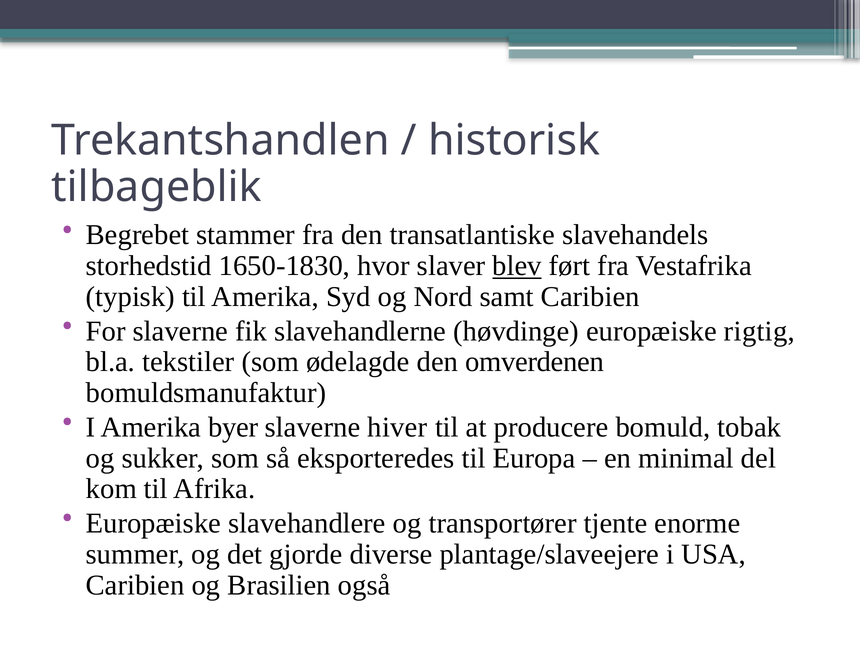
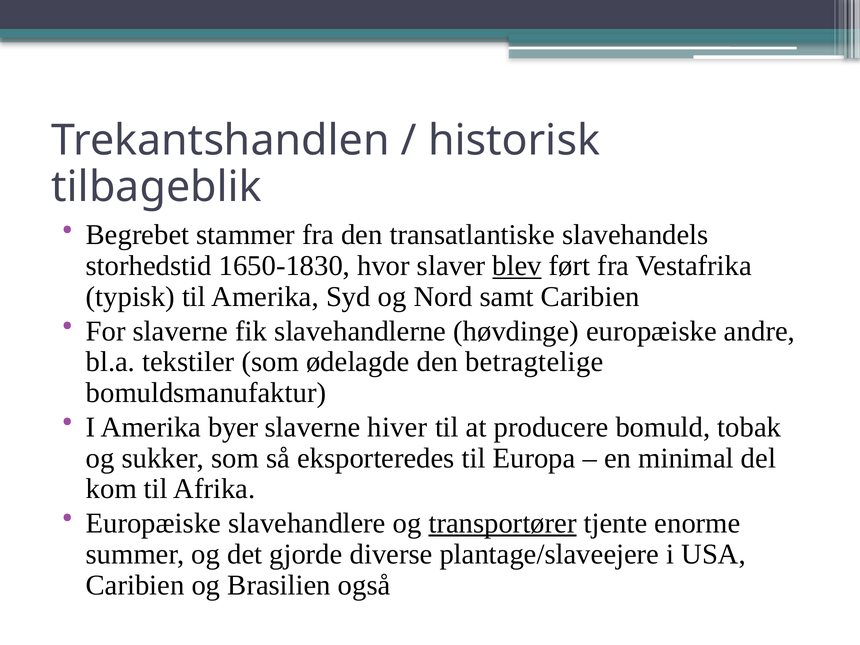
rigtig: rigtig -> andre (760, 331)
omverdenen: omverdenen -> betragtelige (534, 362)
transportører underline: none -> present (503, 523)
